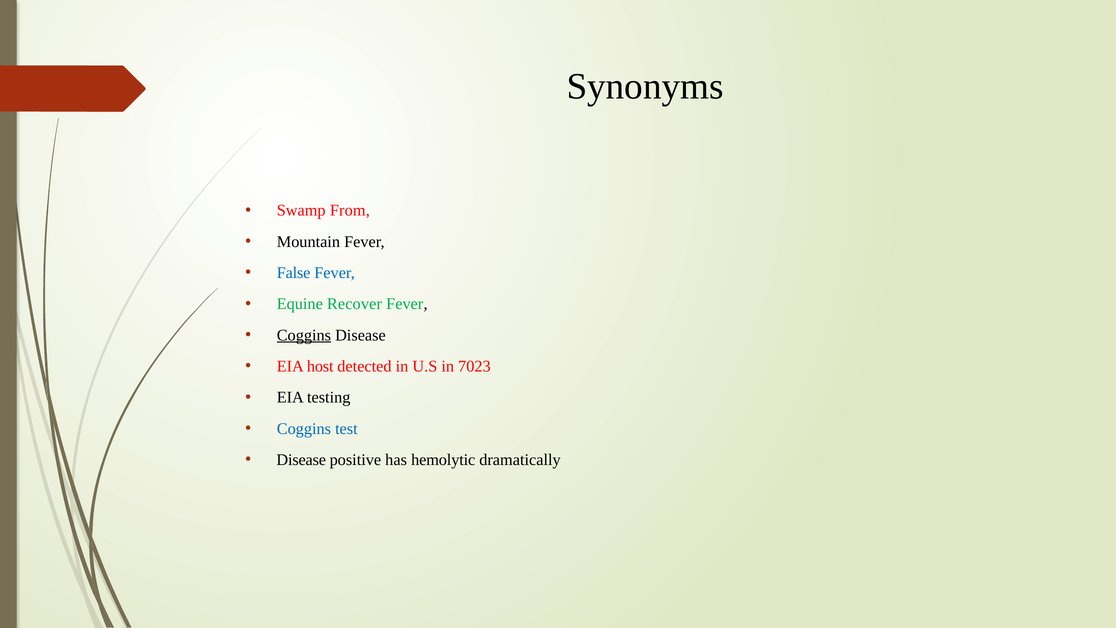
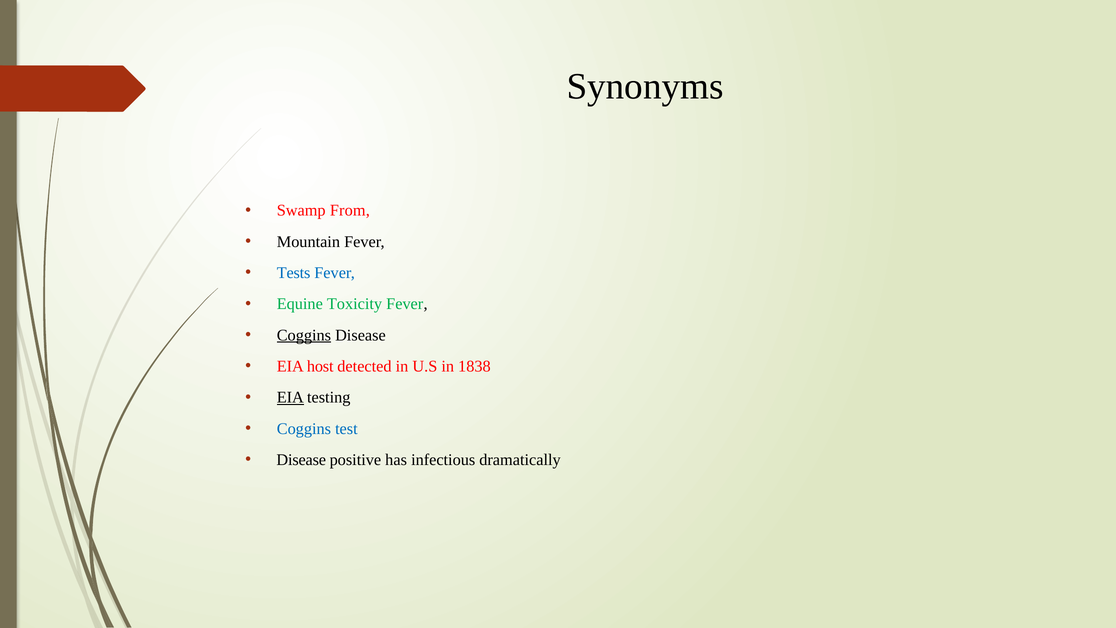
False: False -> Tests (294, 273)
Recover: Recover -> Toxicity (354, 304)
7023: 7023 -> 1838 (474, 366)
EIA underline: none -> present (290, 397)
hemolytic: hemolytic -> infectious (443, 460)
